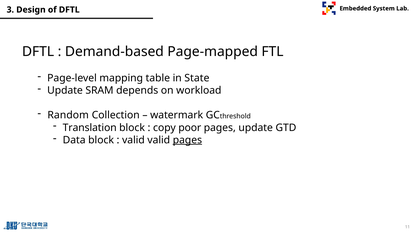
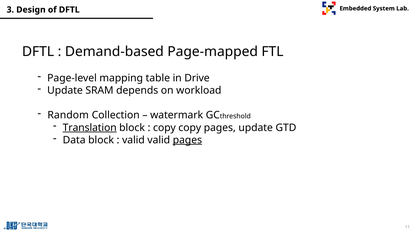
State: State -> Drive (197, 78)
Translation underline: none -> present (90, 128)
copy poor: poor -> copy (190, 128)
